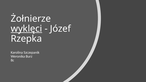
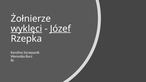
Józef underline: none -> present (60, 29)
